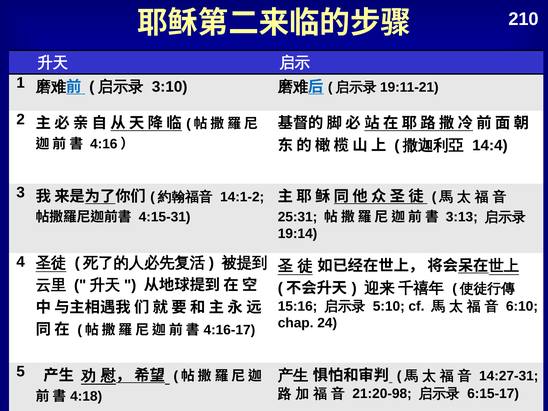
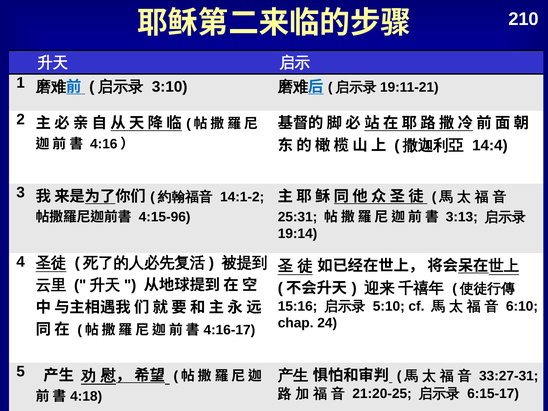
4:15-31: 4:15-31 -> 4:15-96 (165, 217)
14:27-31: 14:27-31 -> 33:27-31 (509, 376)
21:20-98: 21:20-98 -> 21:20-25 (382, 394)
